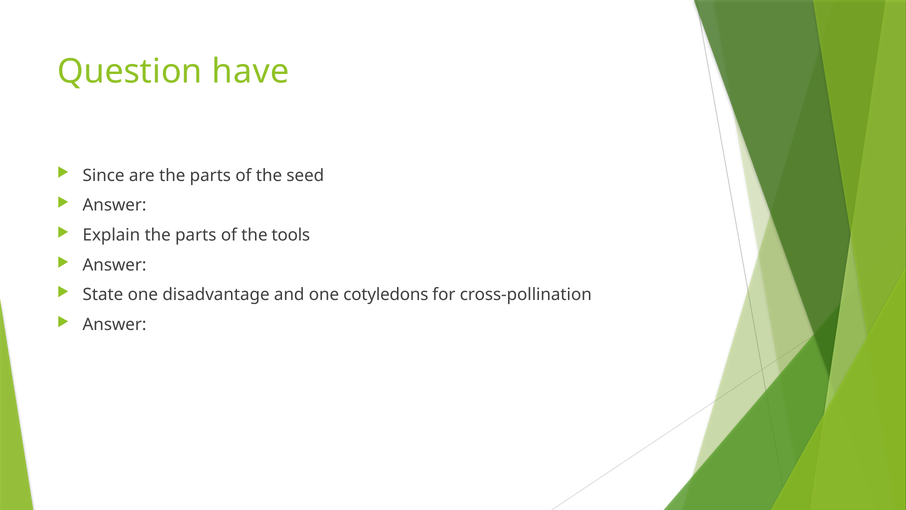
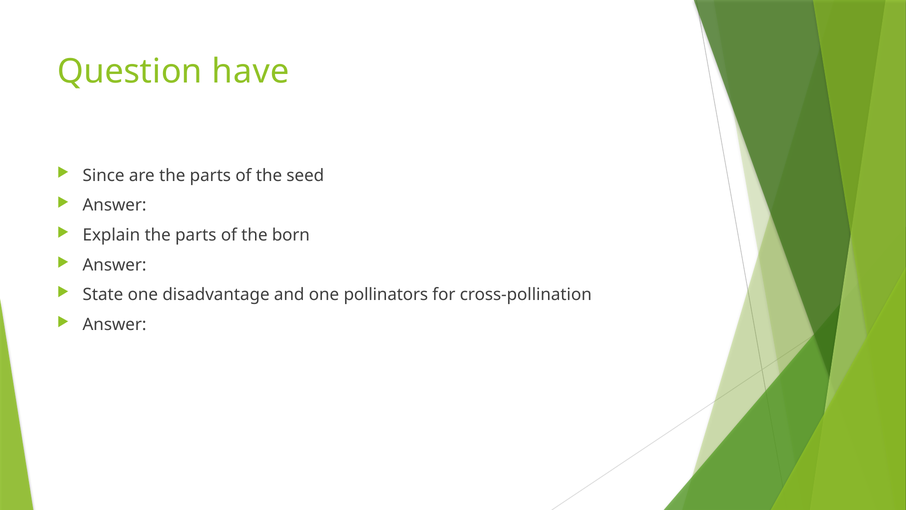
tools: tools -> born (291, 235)
cotyledons: cotyledons -> pollinators (386, 295)
